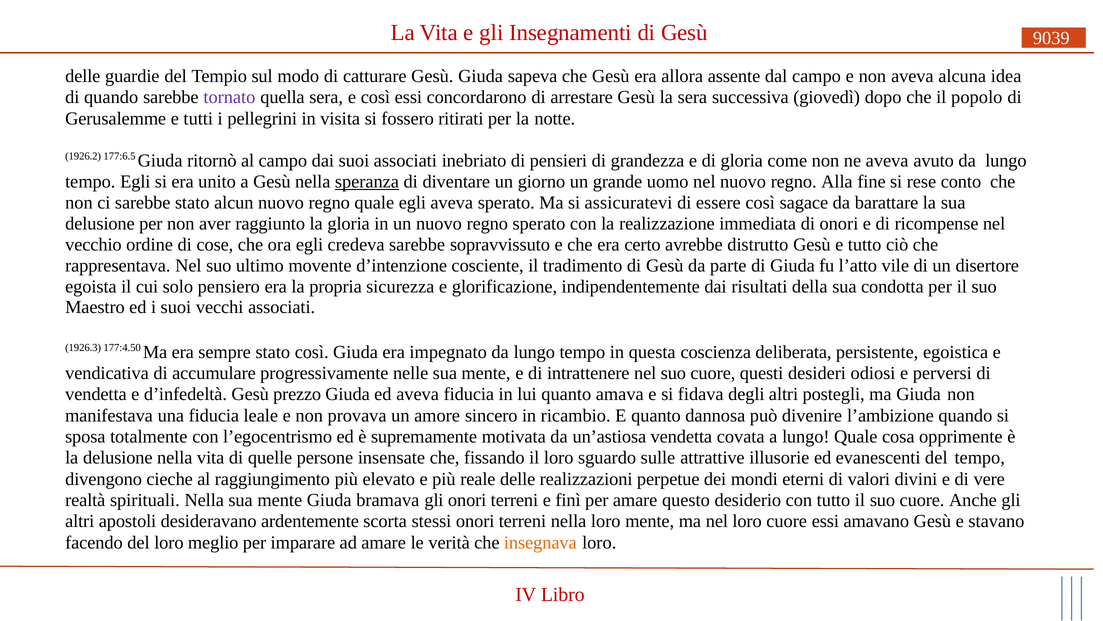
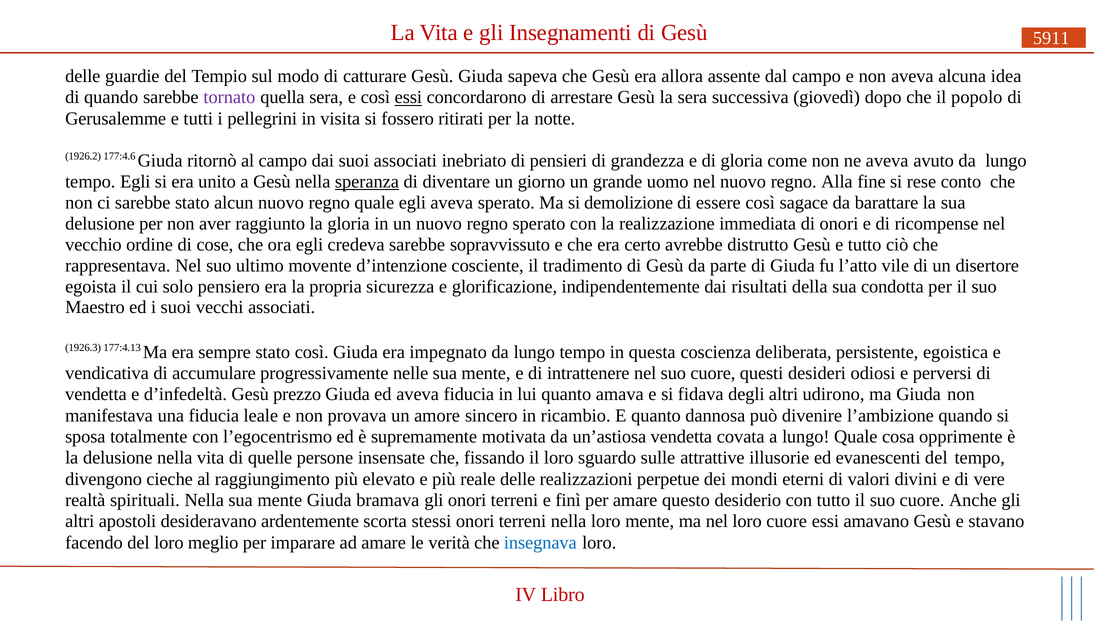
9039: 9039 -> 5911 (1051, 38)
essi underline: none -> present (408, 97)
177:6.5: 177:6.5 -> 177:4.6 (120, 156)
assicuratevi: assicuratevi -> demolizione (629, 203)
177:4.50: 177:4.50 -> 177:4.13 (122, 348)
postegli: postegli -> udirono (834, 395)
insegnava colour: orange -> blue (540, 543)
